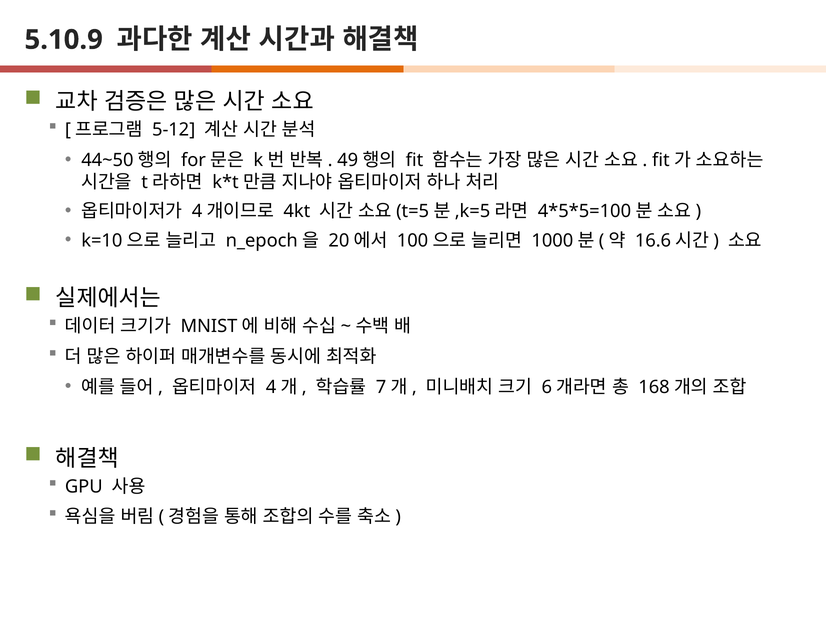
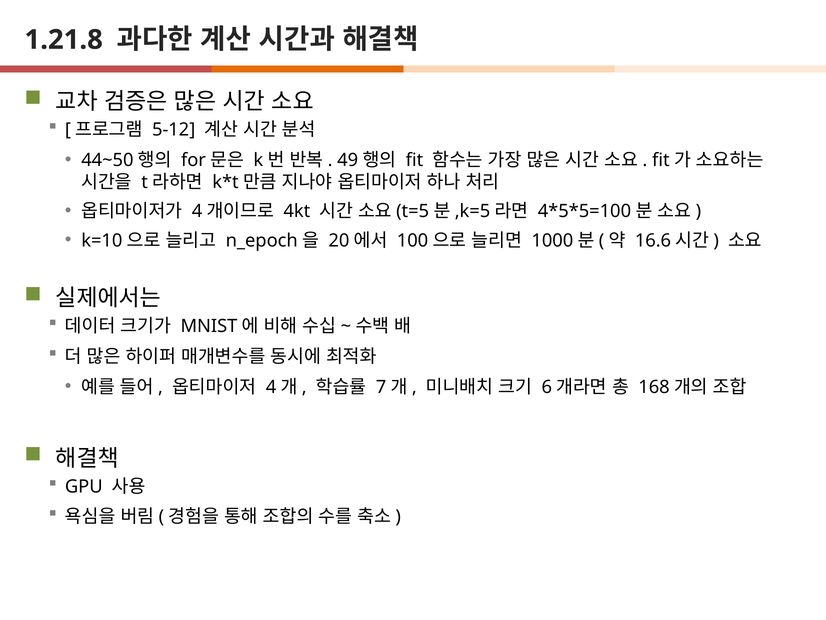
5.10.9: 5.10.9 -> 1.21.8 (64, 40)
